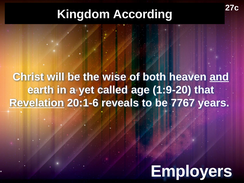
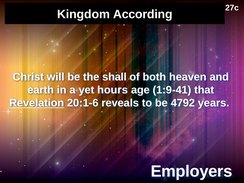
wise: wise -> shall (114, 77)
and underline: present -> none (219, 77)
called: called -> hours (113, 90)
1:9-20: 1:9-20 -> 1:9-41 (172, 90)
7767: 7767 -> 4792 (183, 103)
